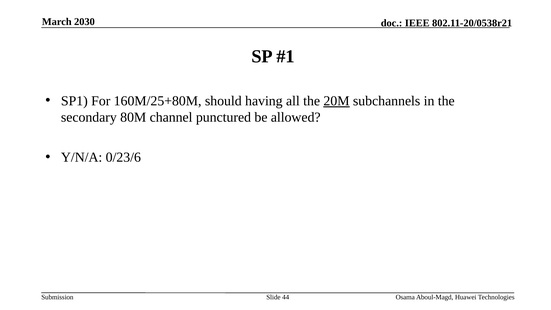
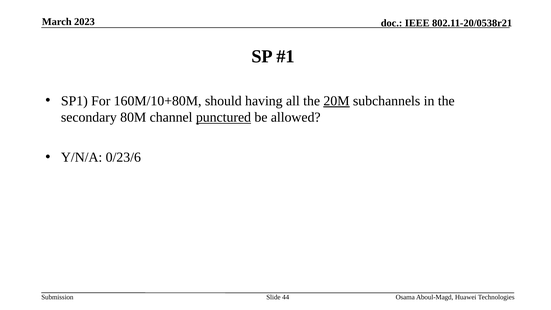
2030: 2030 -> 2023 (84, 22)
160M/25+80M: 160M/25+80M -> 160M/10+80M (158, 101)
punctured underline: none -> present (223, 117)
